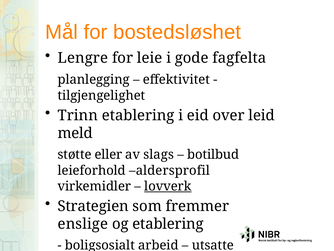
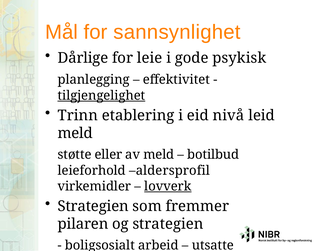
bostedsløshet: bostedsløshet -> sannsynlighet (177, 32)
Lengre: Lengre -> Dårlige (83, 58)
fagfelta: fagfelta -> psykisk (239, 58)
tilgjengelighet underline: none -> present (101, 95)
over: over -> nivå (228, 115)
av slags: slags -> meld (159, 154)
enslige: enslige -> pilaren (83, 224)
og etablering: etablering -> strategien (168, 224)
